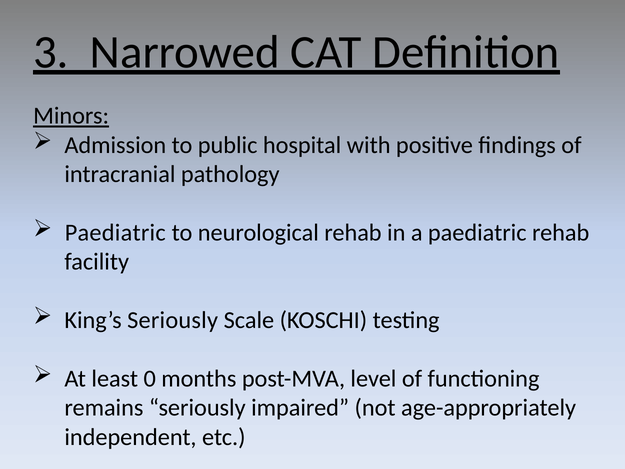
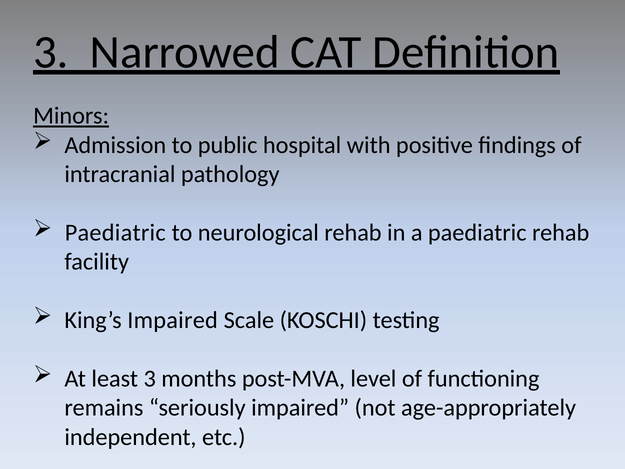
King’s Seriously: Seriously -> Impaired (173, 320)
least 0: 0 -> 3 (150, 379)
